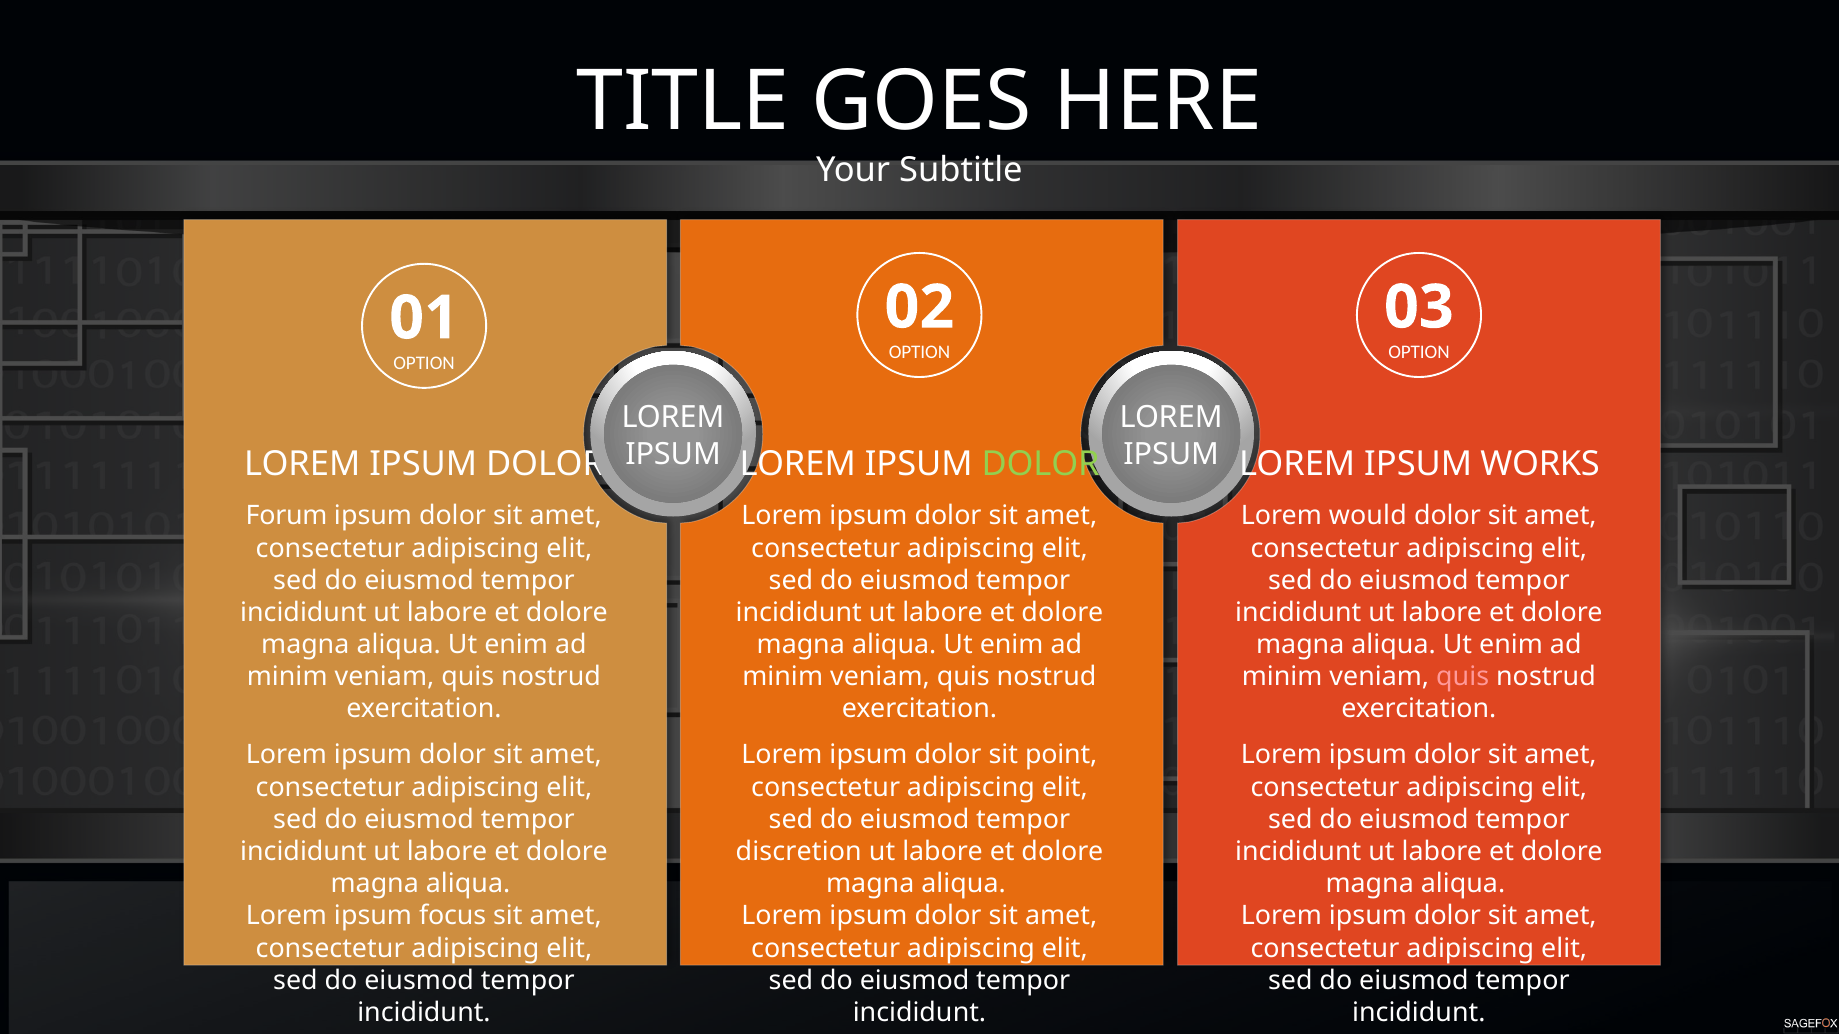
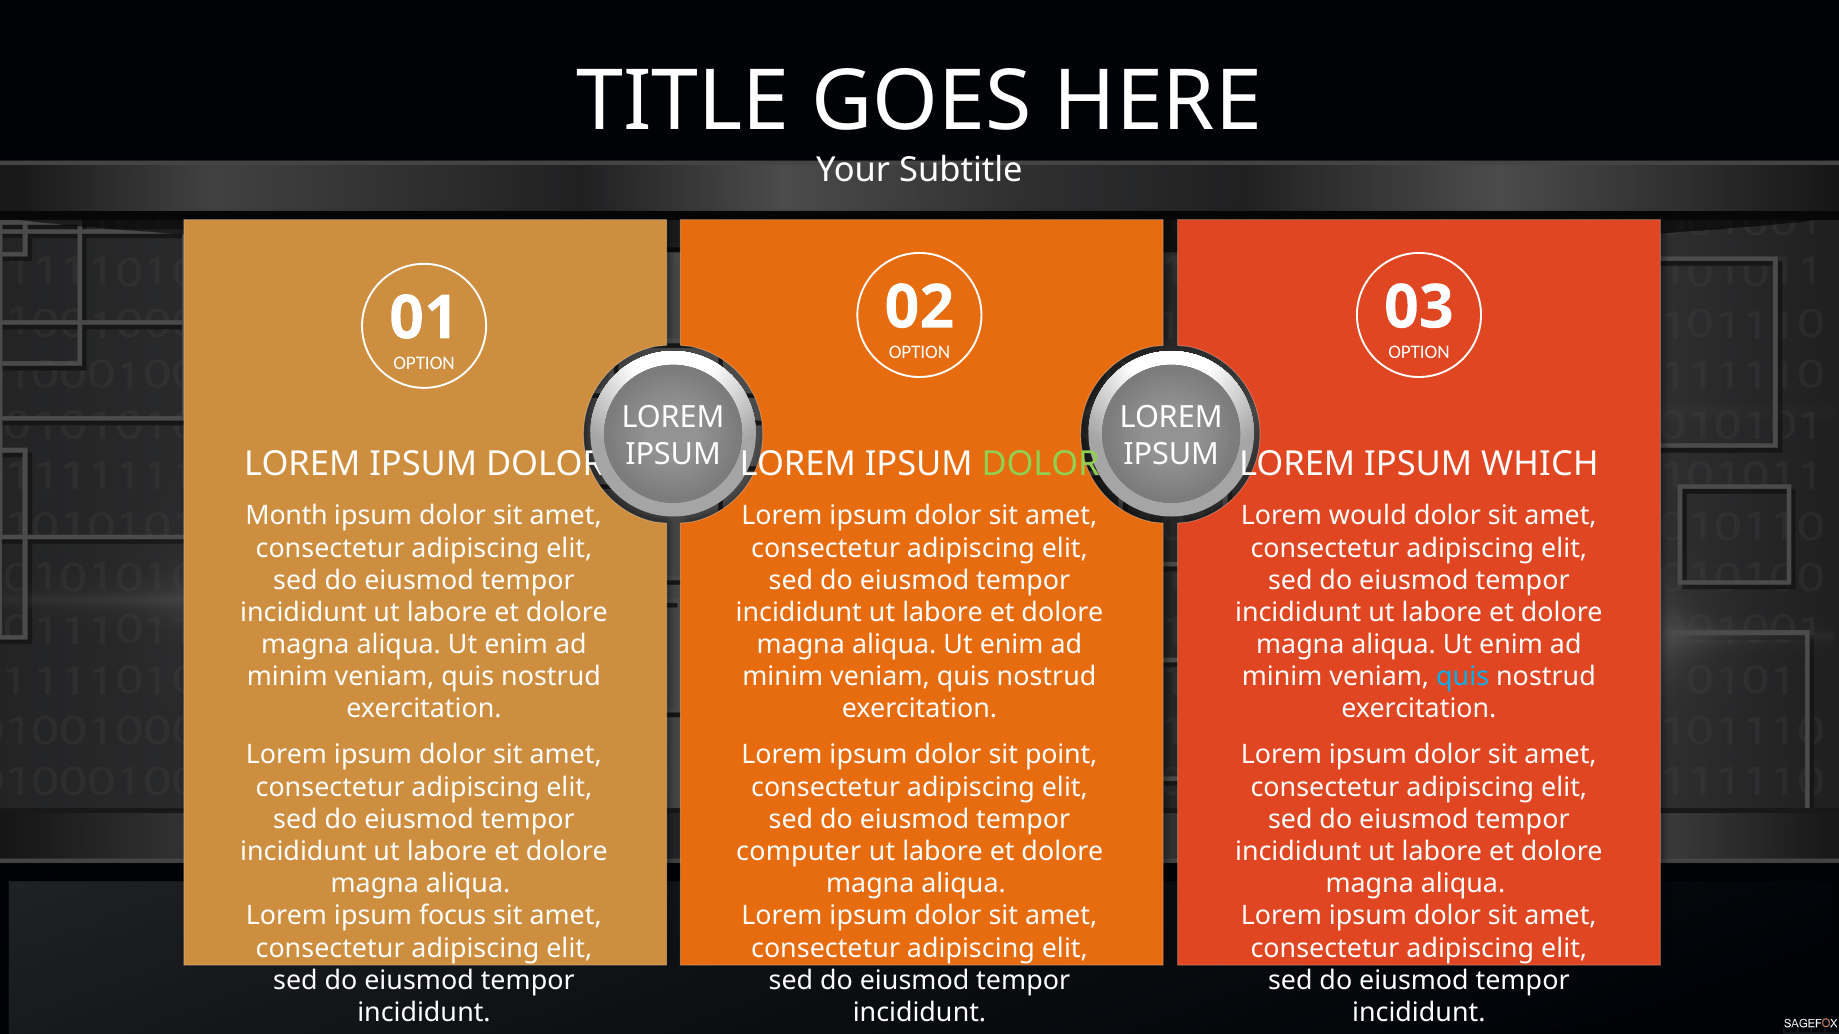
WORKS: WORKS -> WHICH (1540, 464)
Forum: Forum -> Month (287, 516)
quis colour: pink -> light blue (1463, 677)
discretion: discretion -> computer (799, 852)
